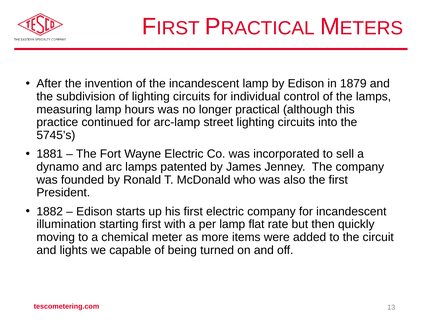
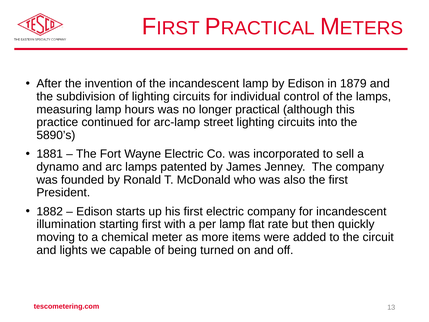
5745’s: 5745’s -> 5890’s (56, 135)
